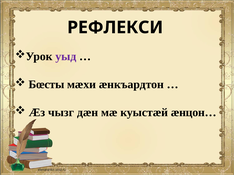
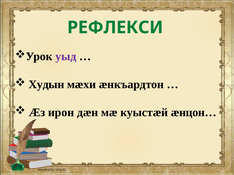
РЕФЛЕКСИ colour: black -> green (115, 28)
Бœсты: Бœсты -> Худын (46, 85)
чызг: чызг -> ирон (61, 113)
